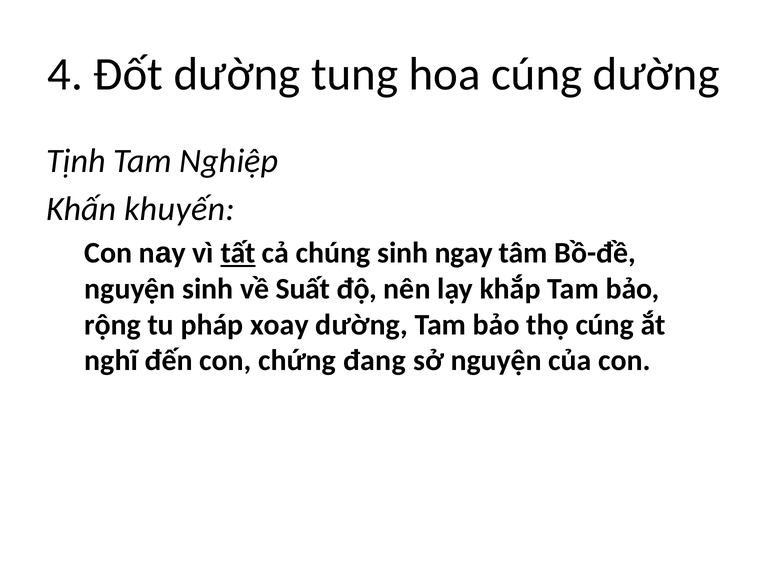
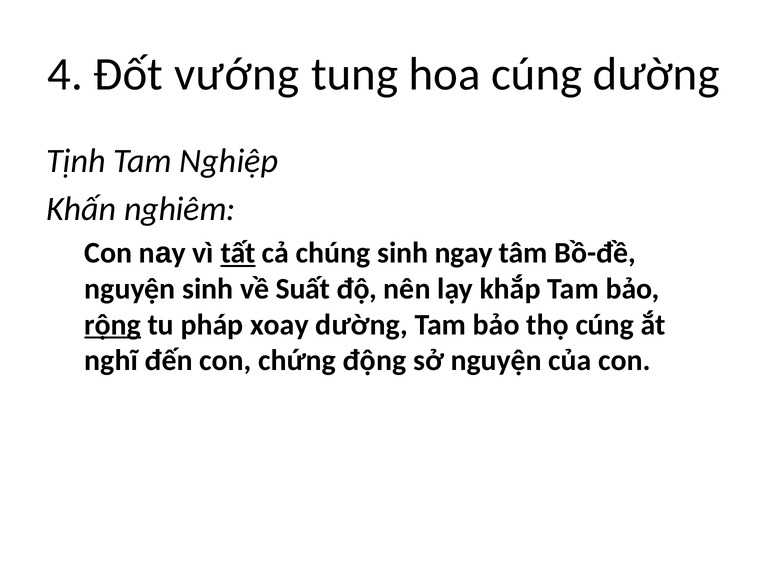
Đốt dường: dường -> vướng (237, 74)
khuyến: khuyến -> nghiêm (180, 209)
rộng underline: none -> present (113, 325)
đang: đang -> động (375, 361)
